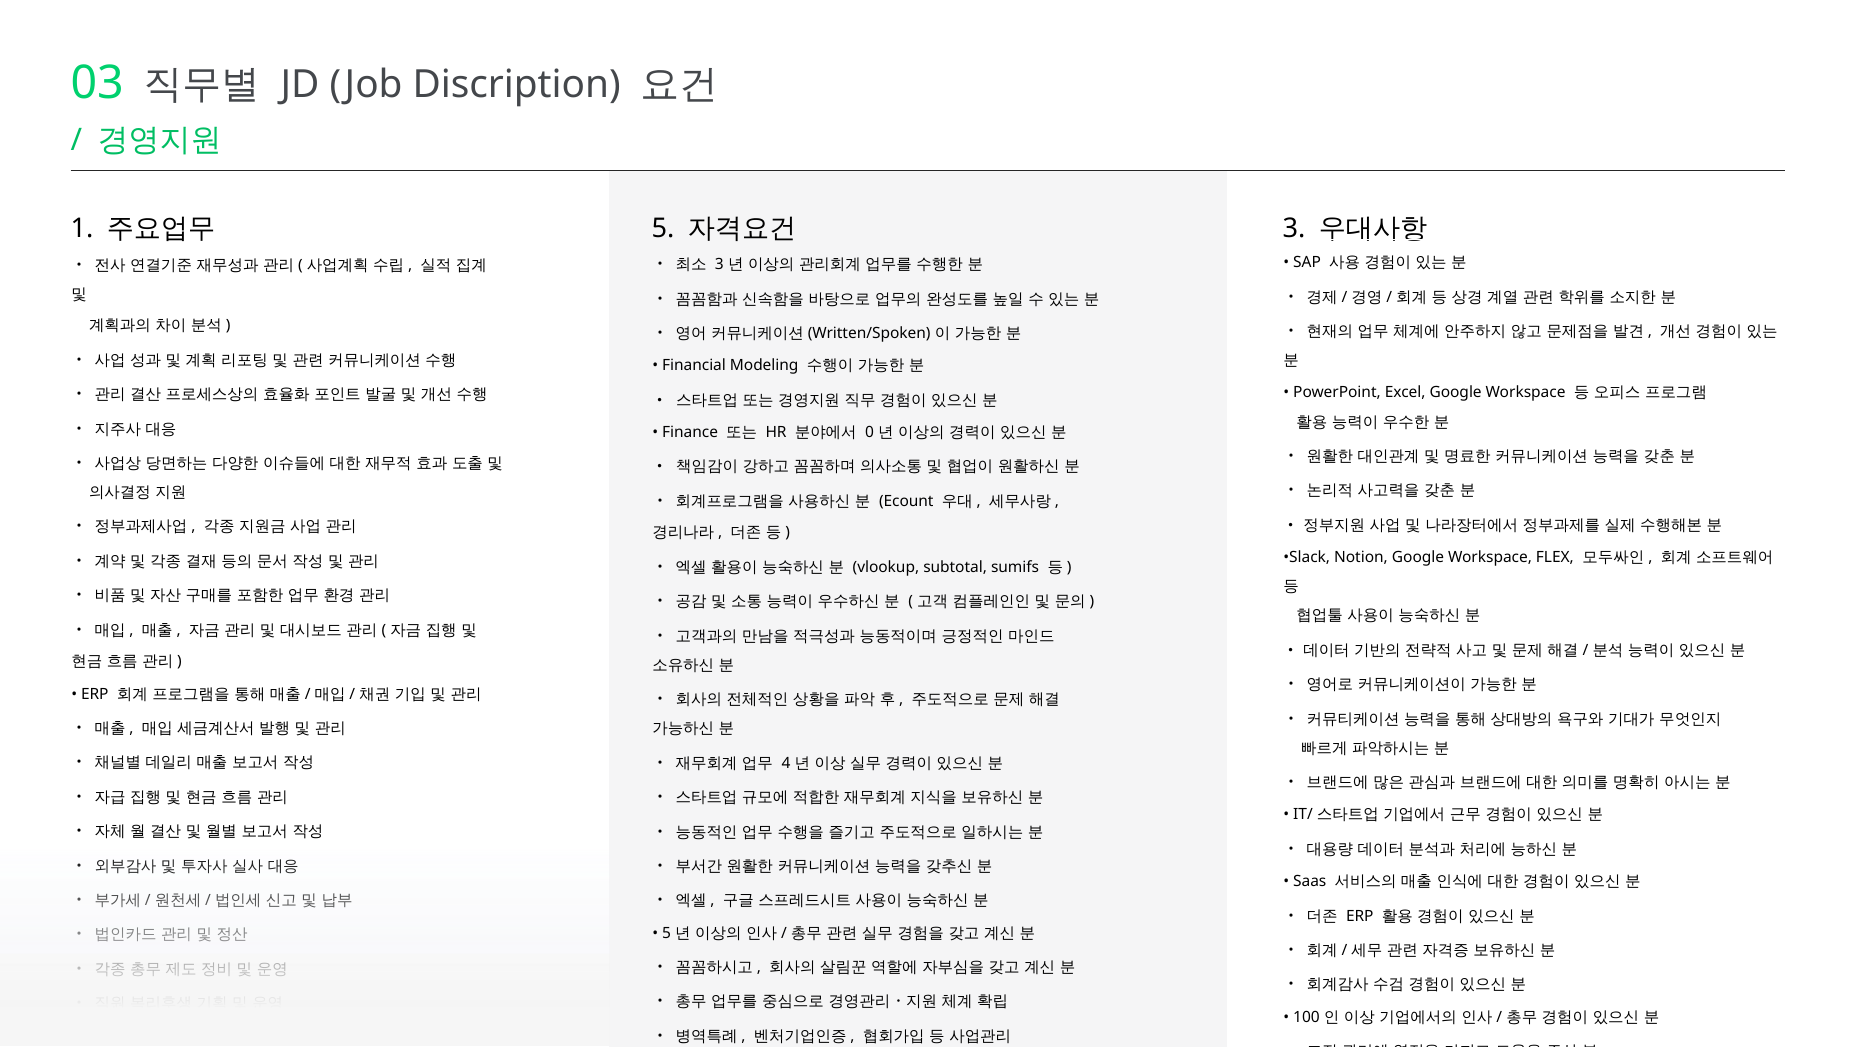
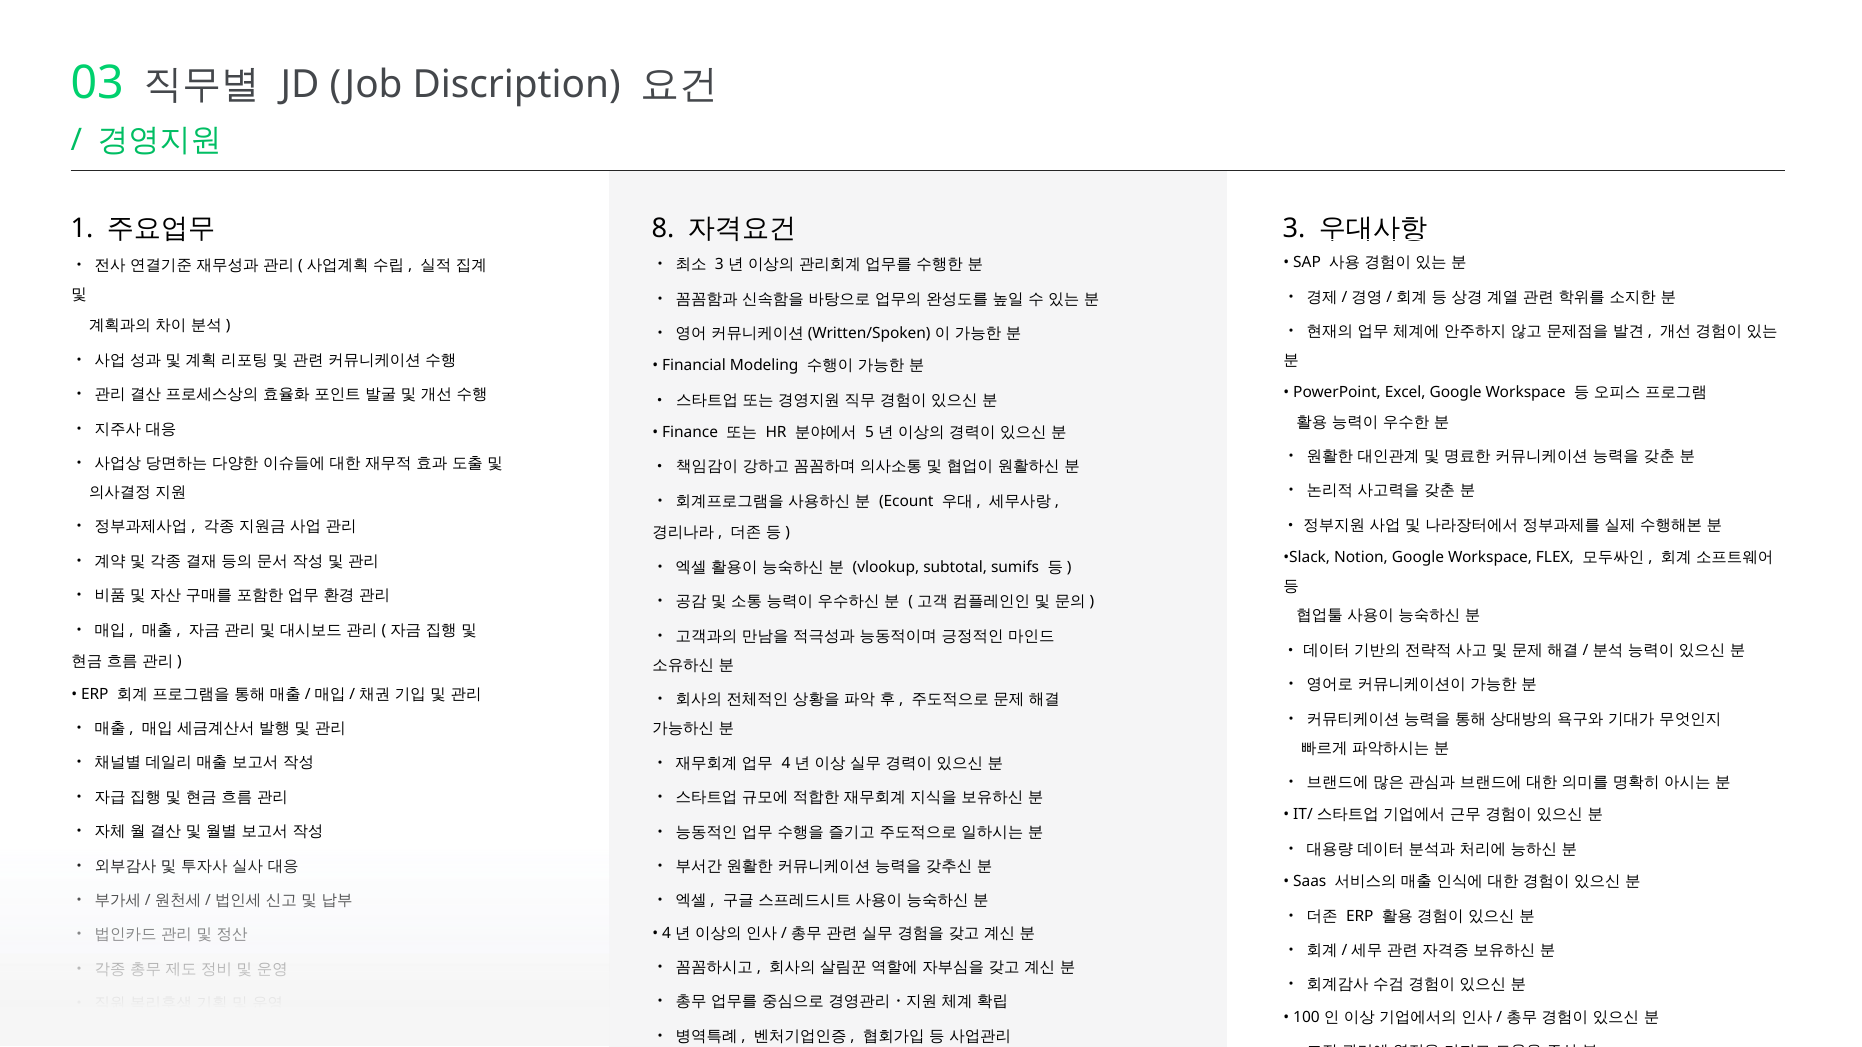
5: 5 -> 8 (663, 229)
0: 0 -> 5 (870, 433)
5: 5 -> 4 (667, 933)
